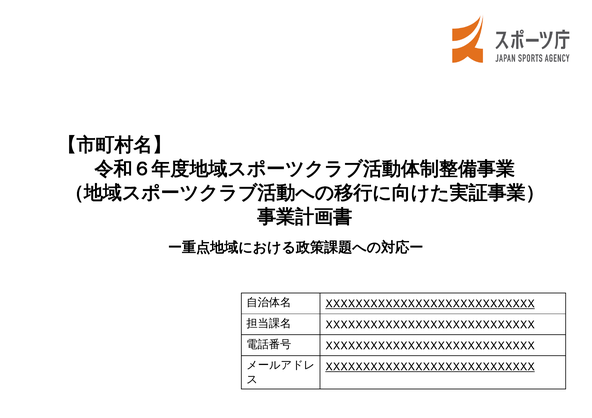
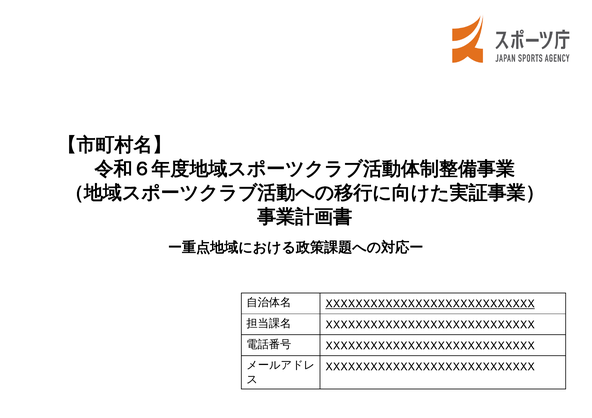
XXXXXXXXXXXXXXXXXXXXXXXXXXXX underline: present -> none (430, 367)
